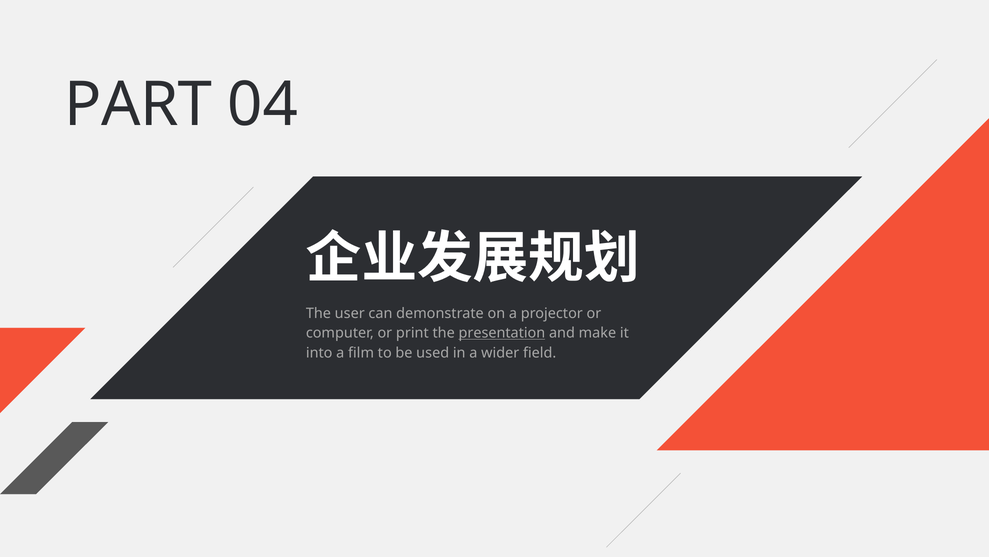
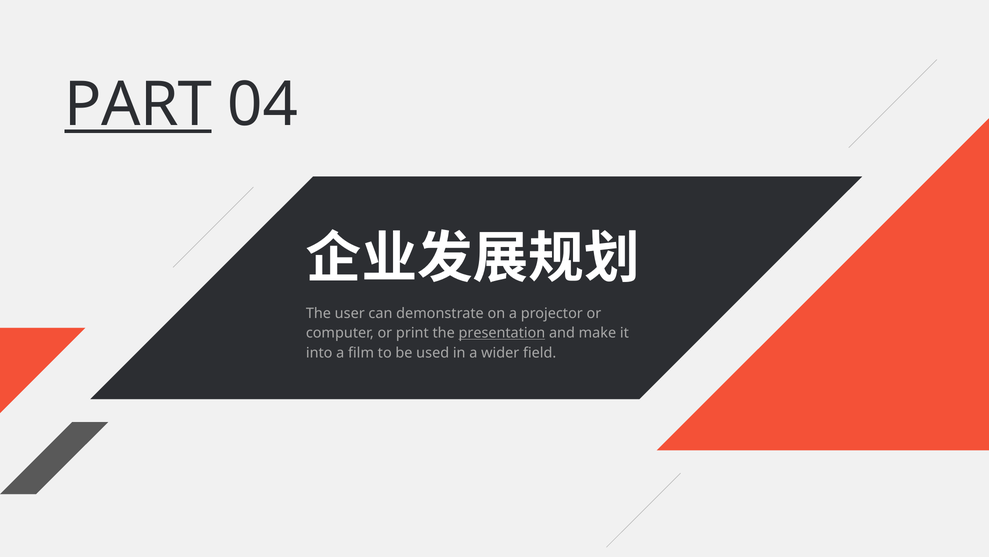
PART underline: none -> present (138, 105)
